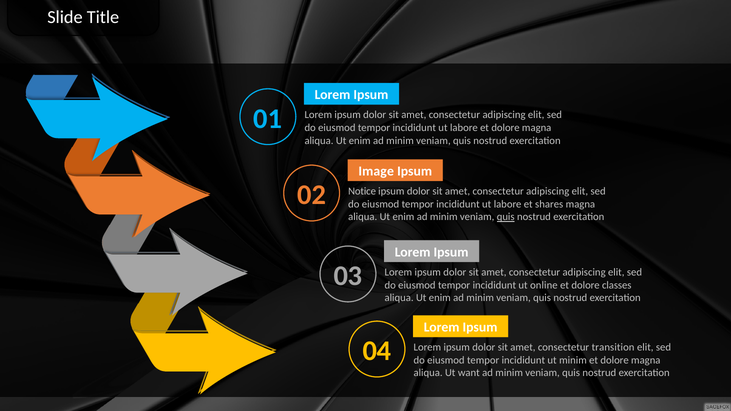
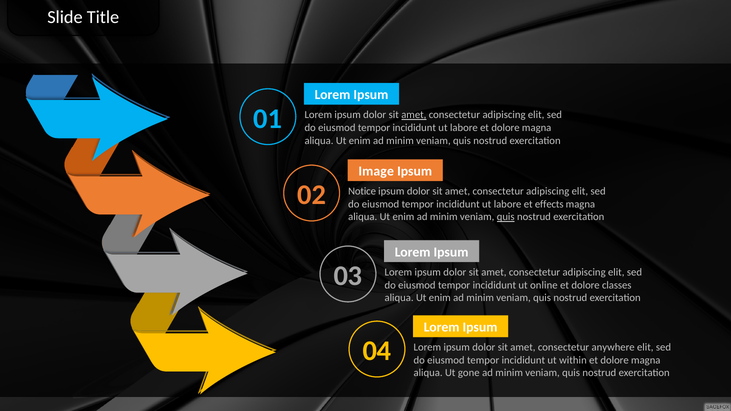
amet underline: none -> present (414, 115)
shares: shares -> effects (549, 204)
transition: transition -> anywhere (613, 348)
ut minim: minim -> within (573, 360)
want: want -> gone (469, 373)
